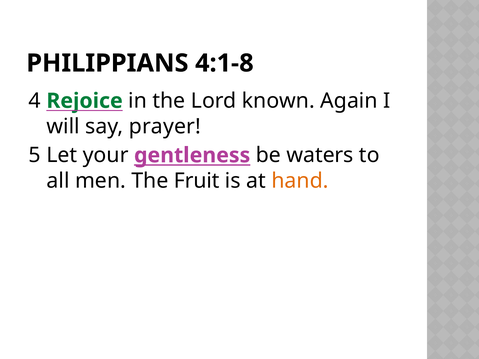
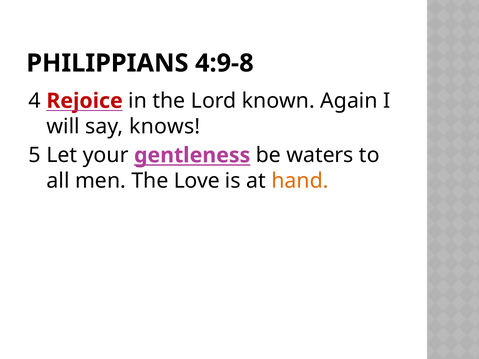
4:1-8: 4:1-8 -> 4:9-8 (224, 63)
Rejoice colour: green -> red (85, 101)
prayer: prayer -> knows (165, 127)
Fruit: Fruit -> Love (197, 181)
